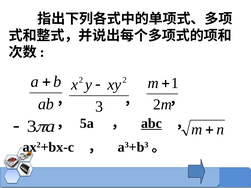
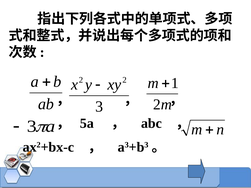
abc underline: present -> none (151, 124)
